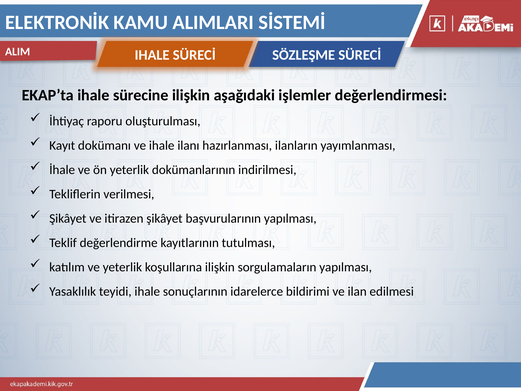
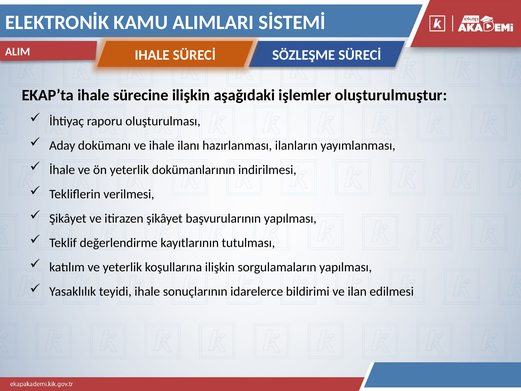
değerlendirmesi: değerlendirmesi -> oluşturulmuştur (391, 95)
Kayıt: Kayıt -> Aday (62, 145)
